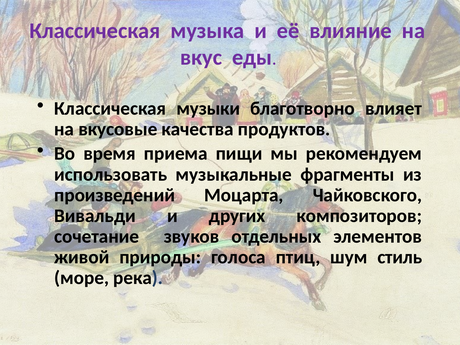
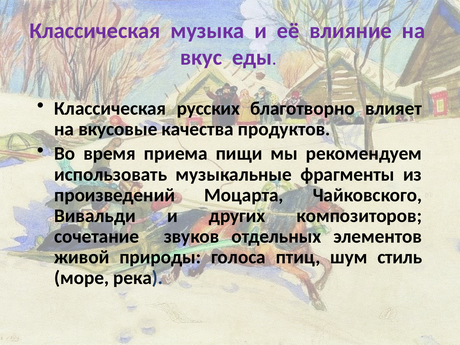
музыки: музыки -> русских (208, 109)
